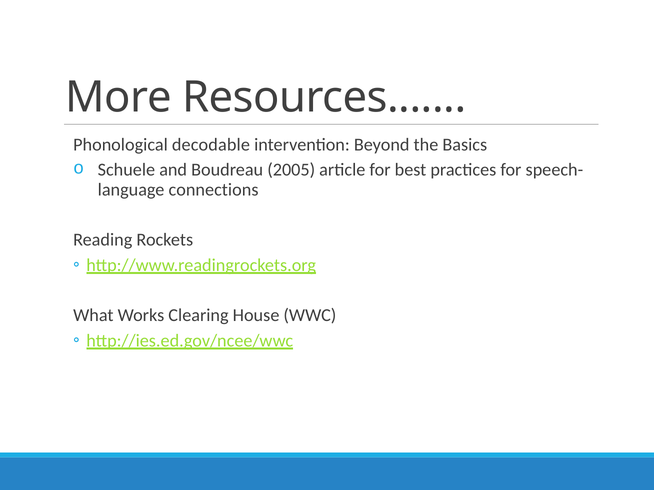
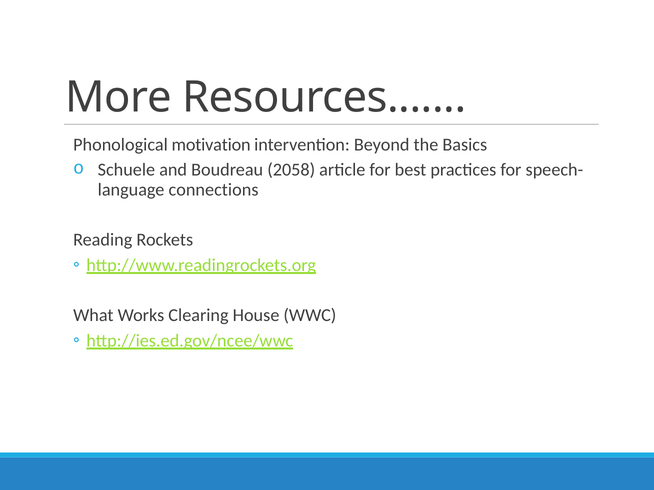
decodable: decodable -> motivation (211, 145)
2005: 2005 -> 2058 (291, 170)
